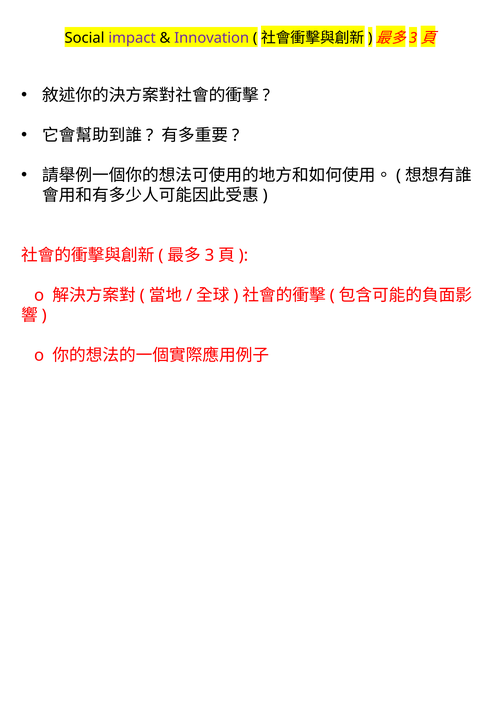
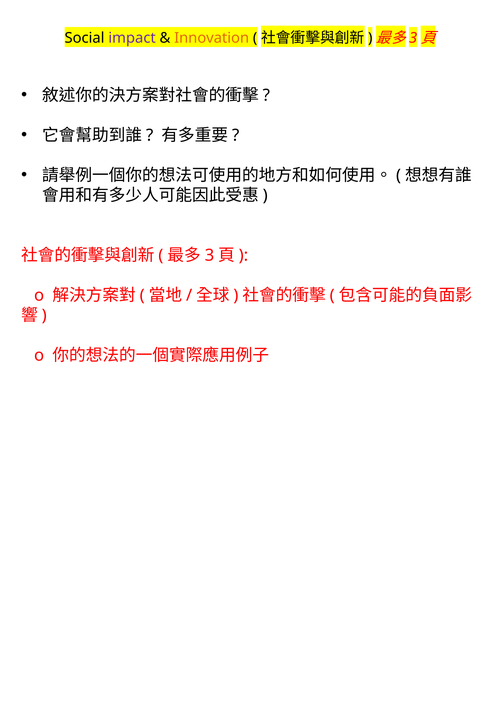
Innovation colour: purple -> orange (212, 38)
